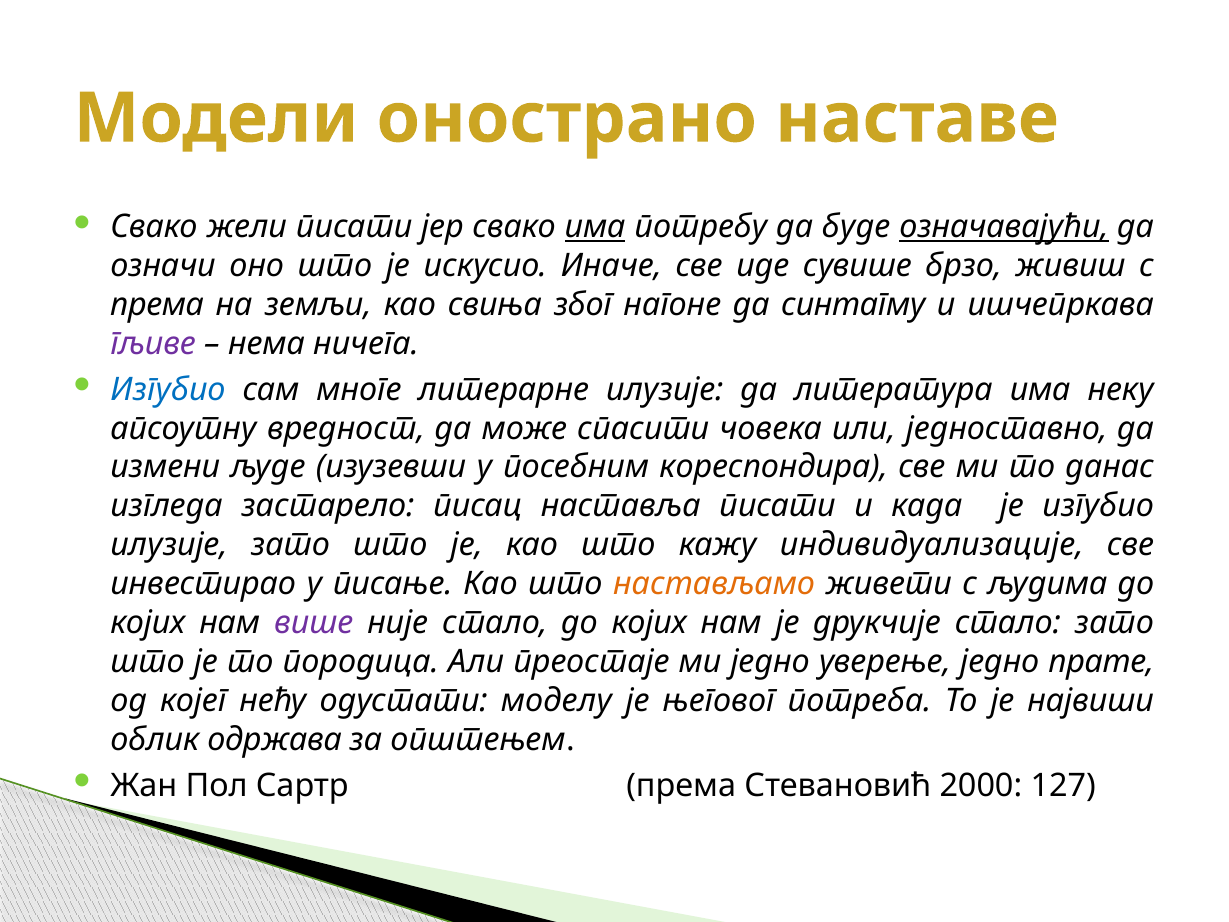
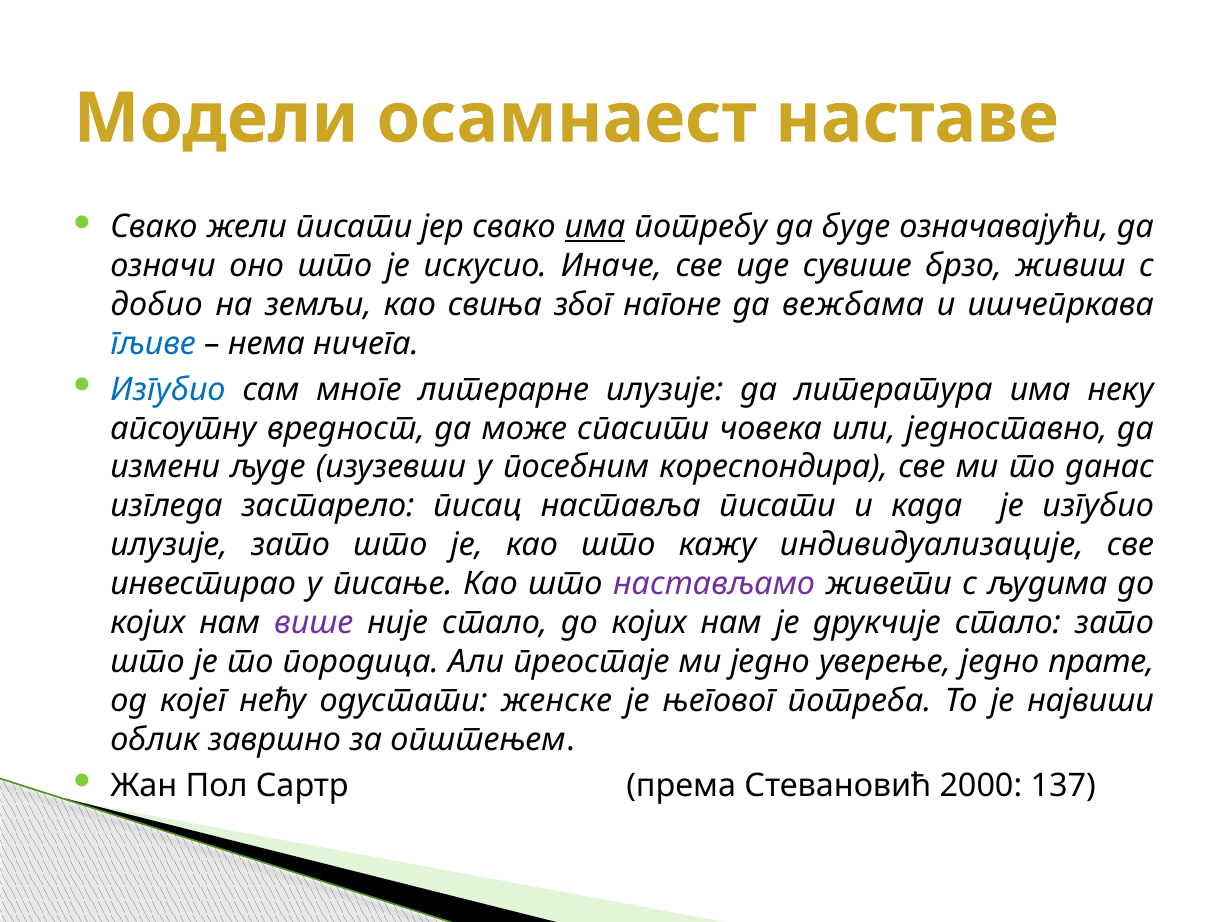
онострано: онострано -> осамнаест (567, 119)
означавајући underline: present -> none (1004, 227)
према: према -> добио (157, 305)
синтагму: синтагму -> вежбама (853, 305)
гљиве colour: purple -> blue (153, 344)
настављамо colour: orange -> purple (714, 584)
моделу: моделу -> женске (556, 701)
одржава: одржава -> завршно (274, 739)
127: 127 -> 137 (1063, 785)
